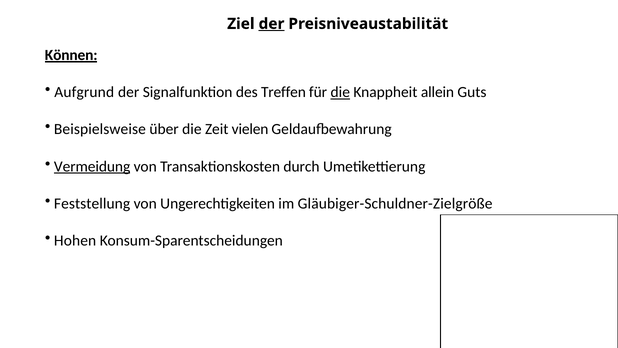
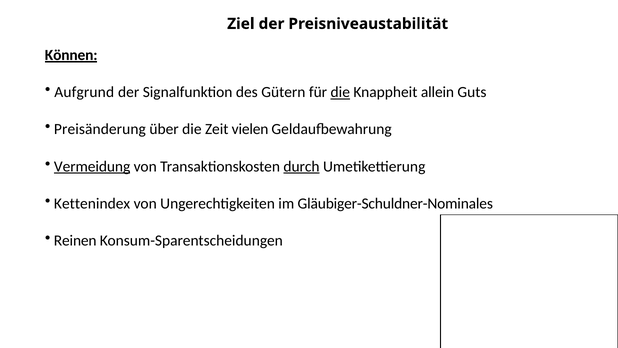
der underline: present -> none (271, 24)
Treffen: Treffen -> Gütern (283, 92)
Beispielsweise: Beispielsweise -> Preisänderung (100, 129)
durch underline: none -> present (302, 166)
Feststellung: Feststellung -> Kettenindex (92, 203)
Gläubiger-Schuldner-Zielgröße: Gläubiger-Schuldner-Zielgröße -> Gläubiger-Schuldner-Nominales (395, 203)
Hohen: Hohen -> Reinen (75, 240)
